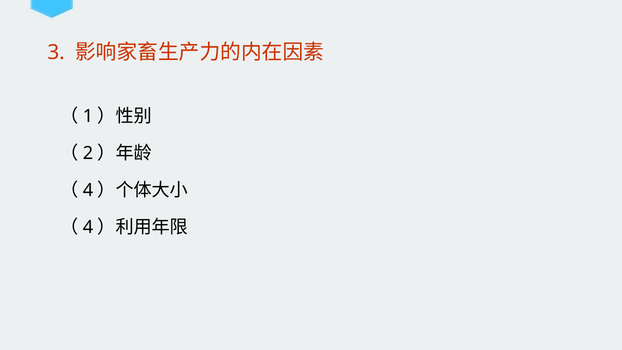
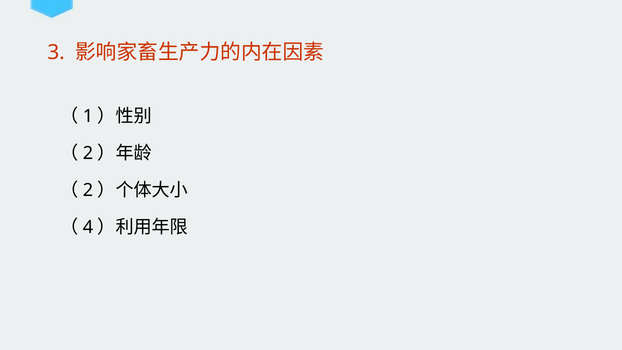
4: 4 -> 2 (88, 190)
